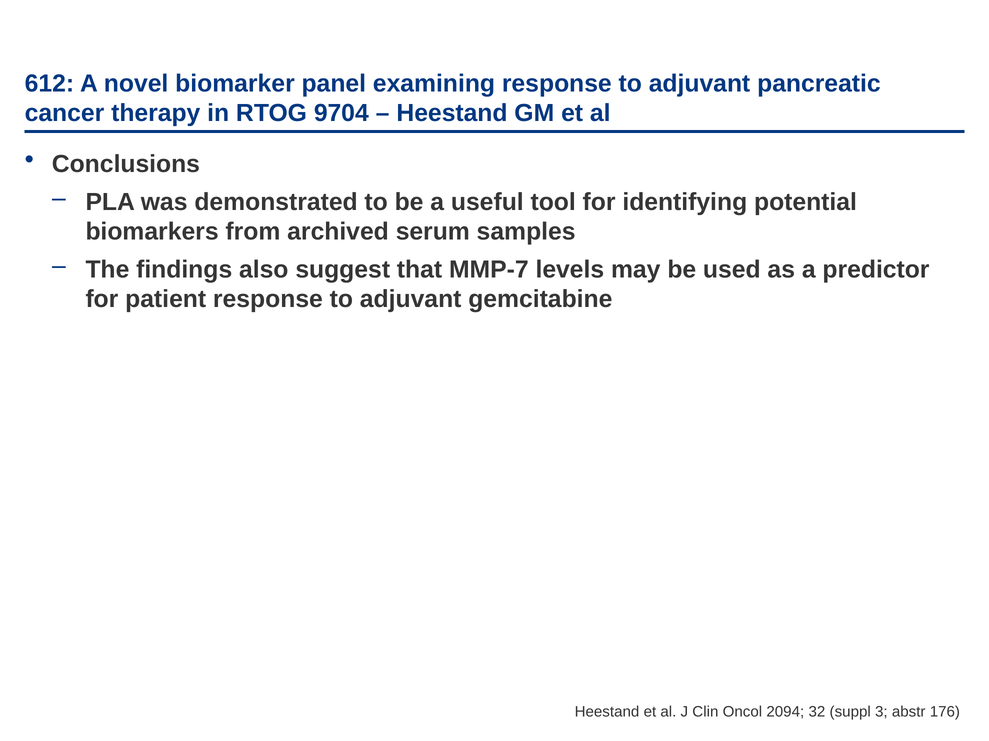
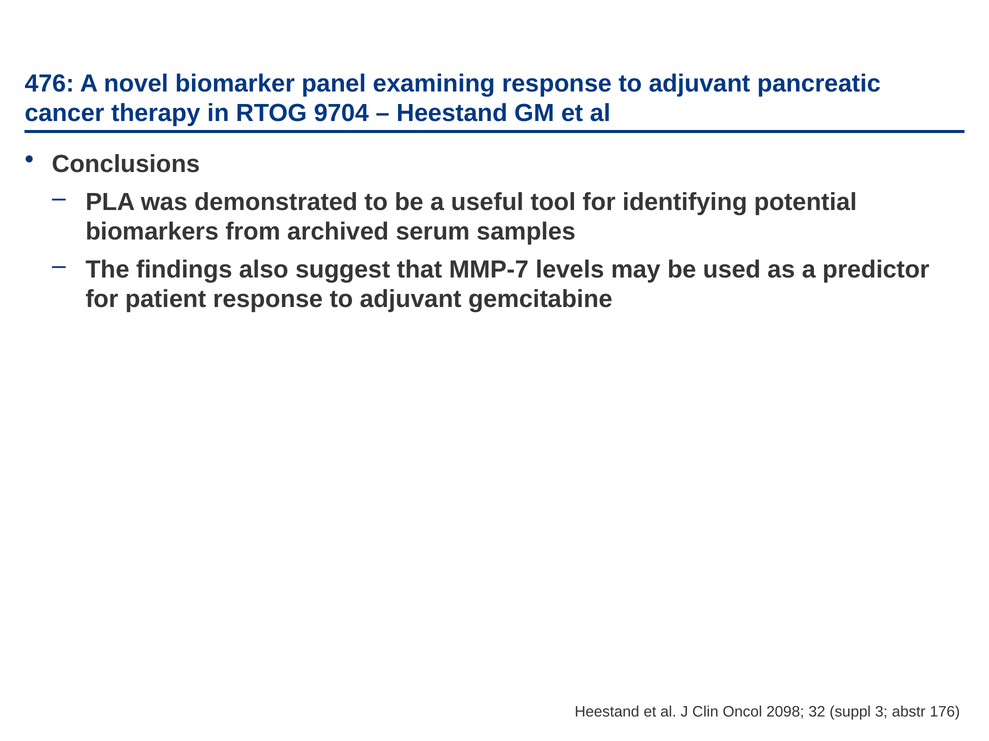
612: 612 -> 476 (49, 84)
2094: 2094 -> 2098 (785, 712)
